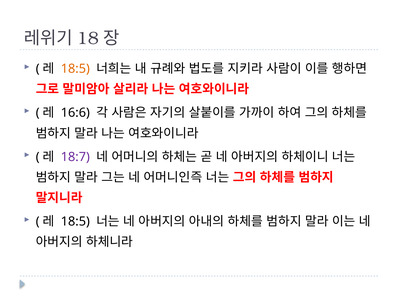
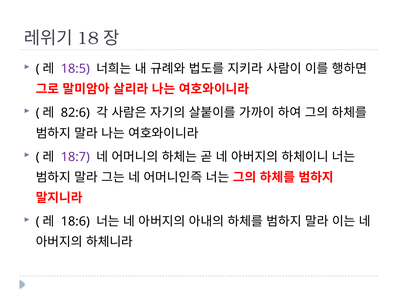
18:5 colour: orange -> purple (75, 69)
16:6: 16:6 -> 82:6 (75, 113)
18:5: 18:5 -> 18:6 (75, 222)
